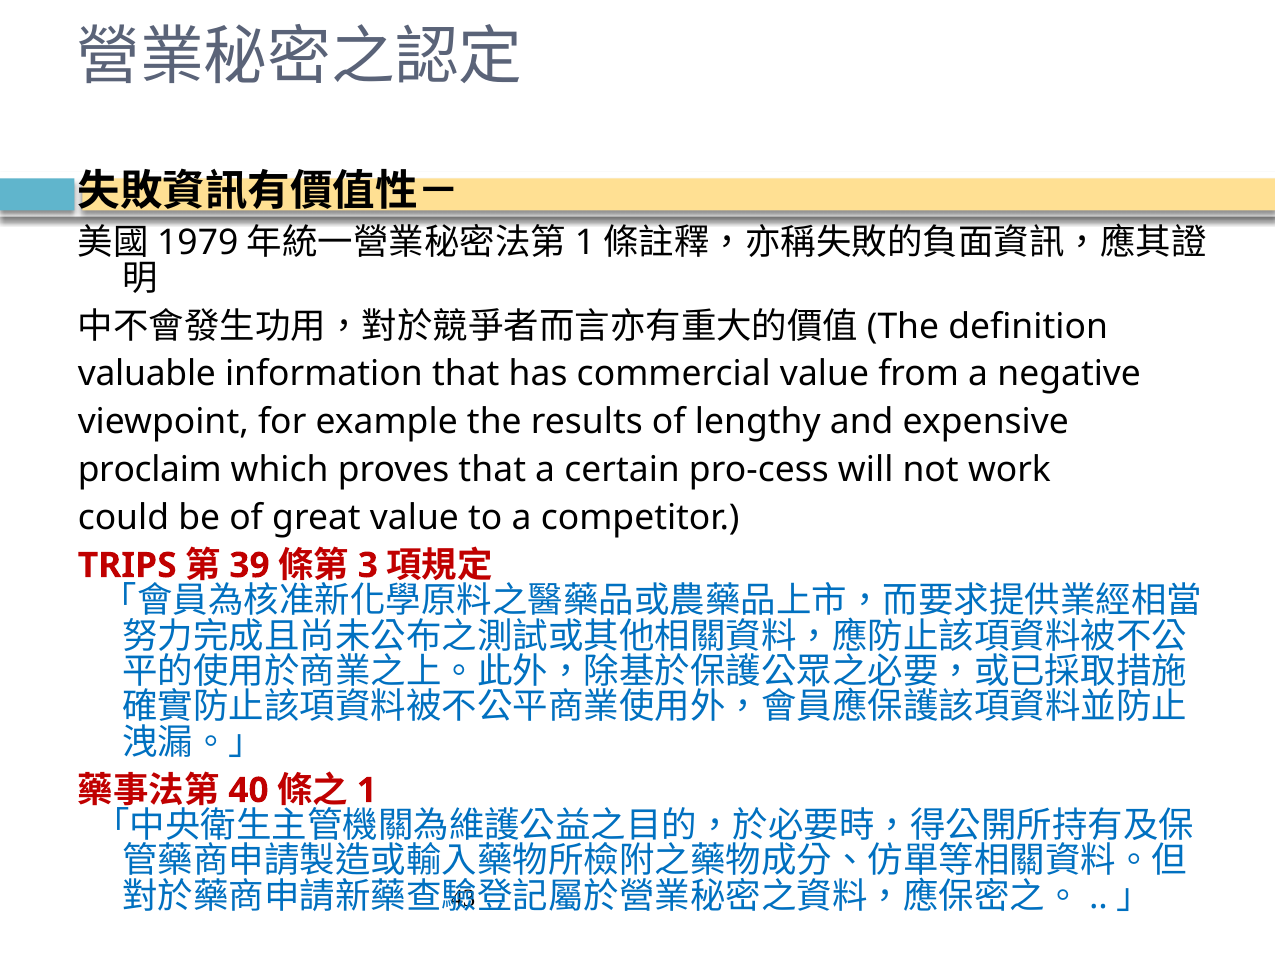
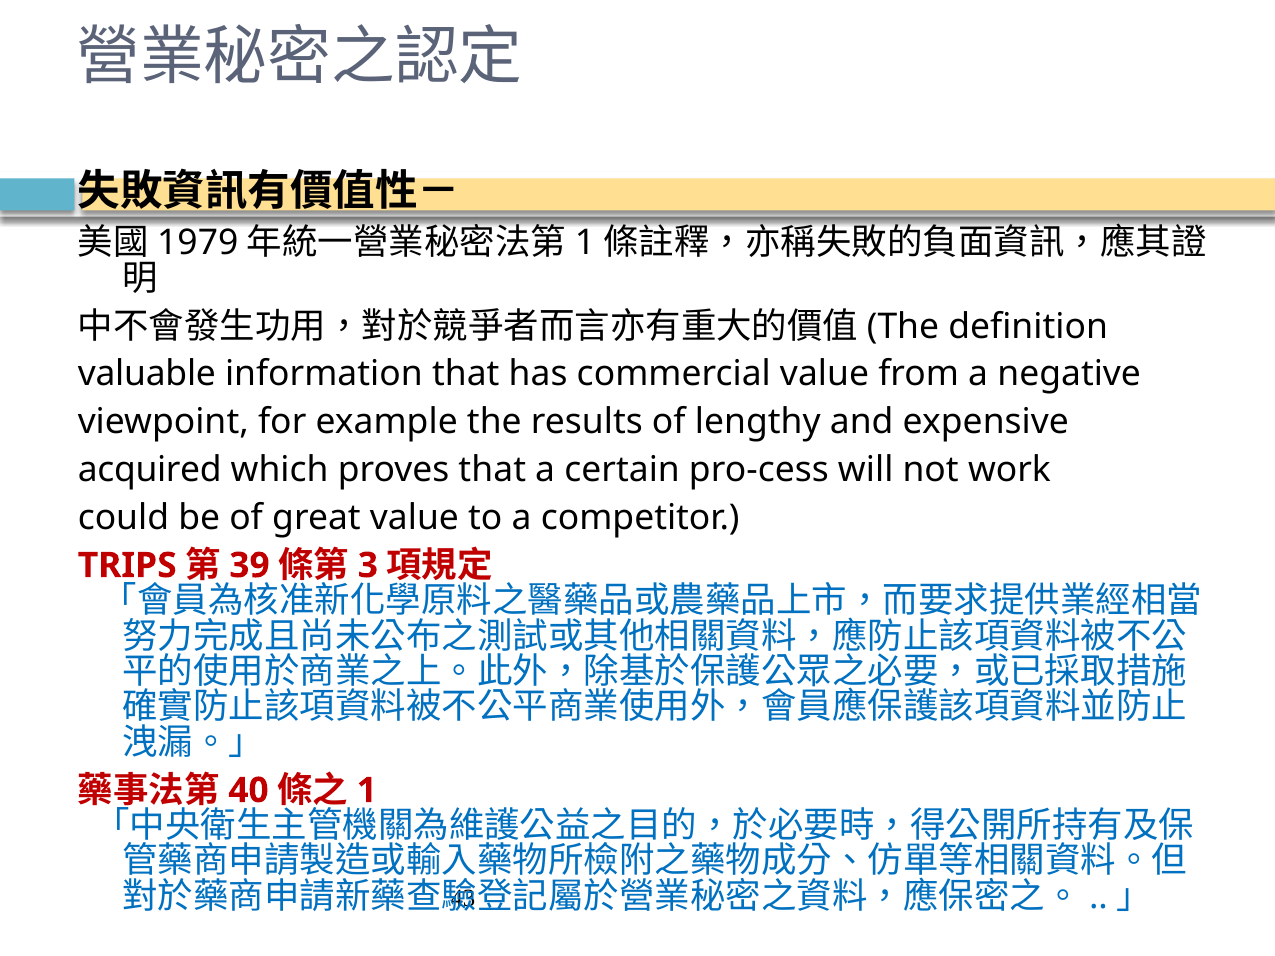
proclaim: proclaim -> acquired (150, 470)
